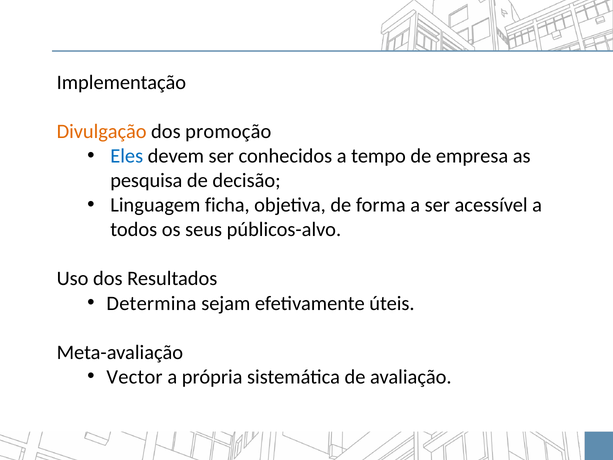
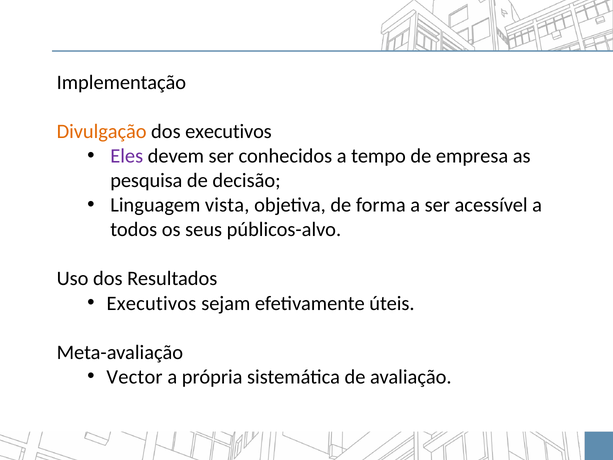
dos promoção: promoção -> executivos (228, 131)
Eles colour: blue -> purple (127, 156)
ficha: ficha -> vista (227, 205)
Determina: Determina -> Executivos (151, 303)
